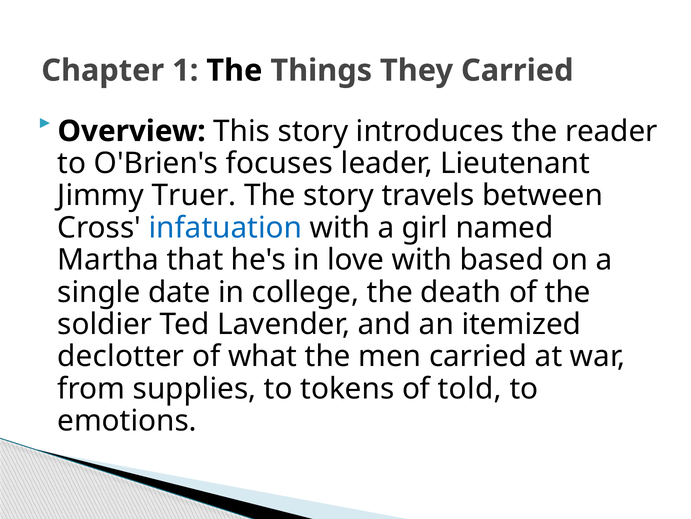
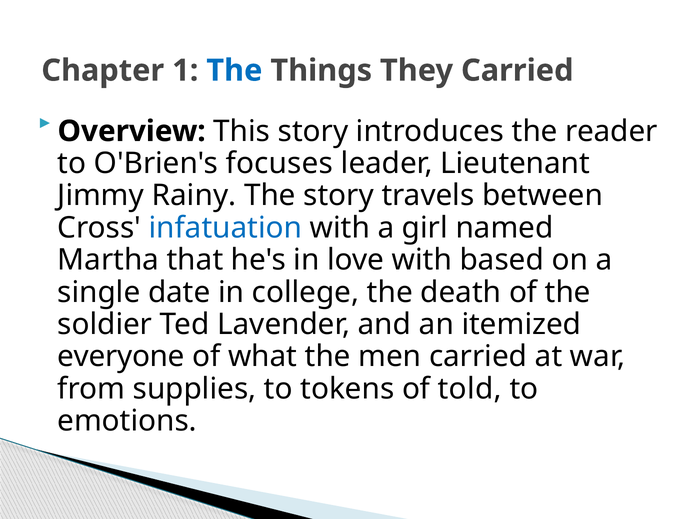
The colour: black -> blue (234, 70)
Truer: Truer -> Rainy (194, 195)
declotter: declotter -> everyone (121, 356)
